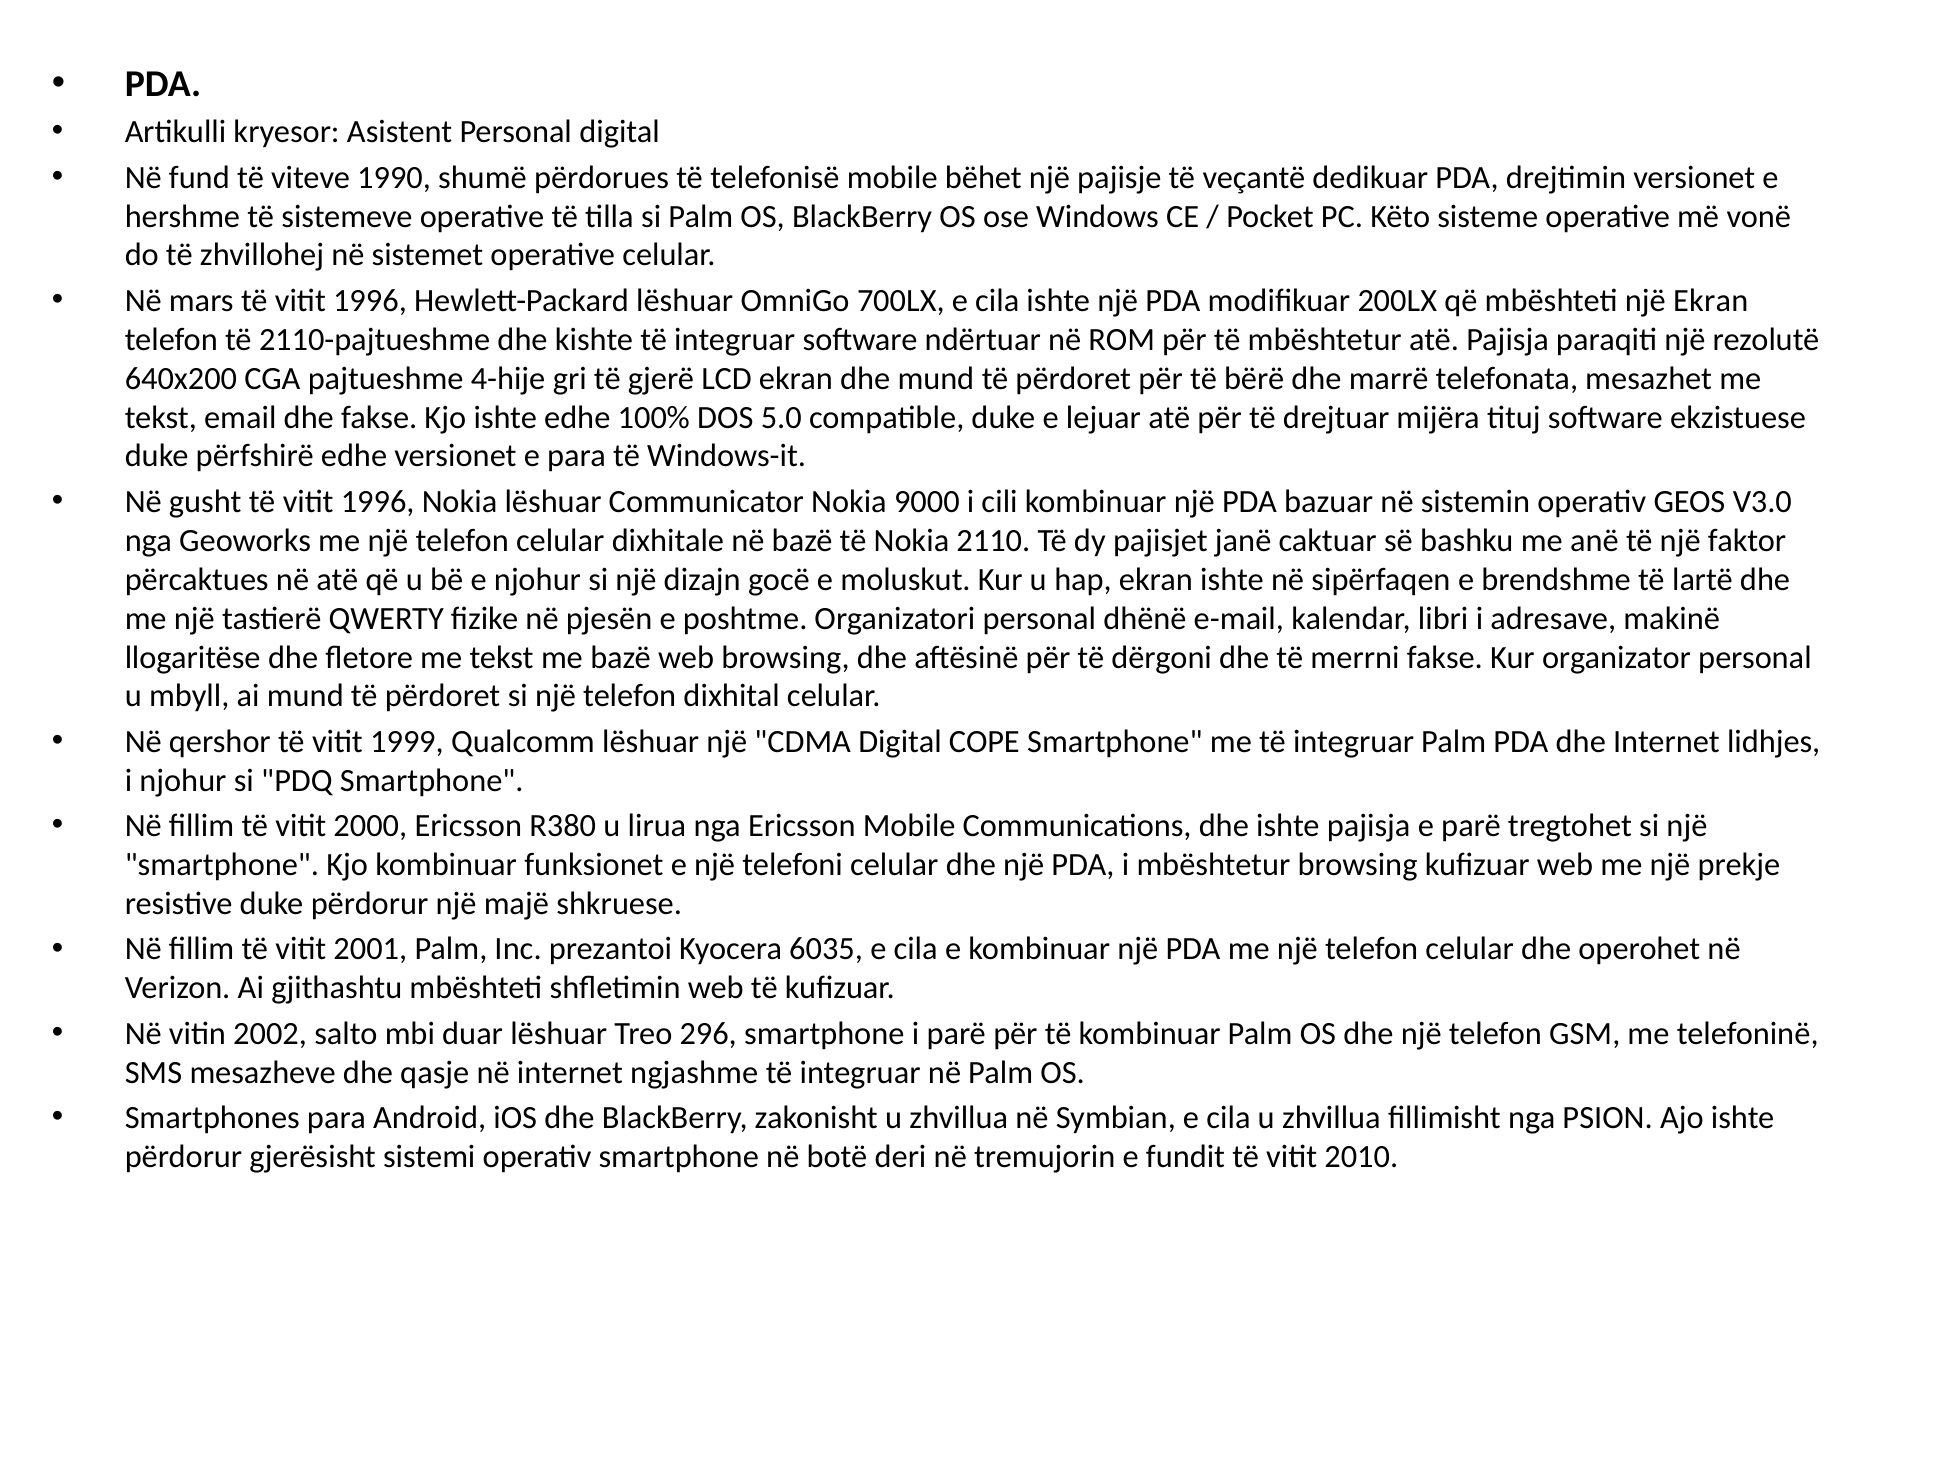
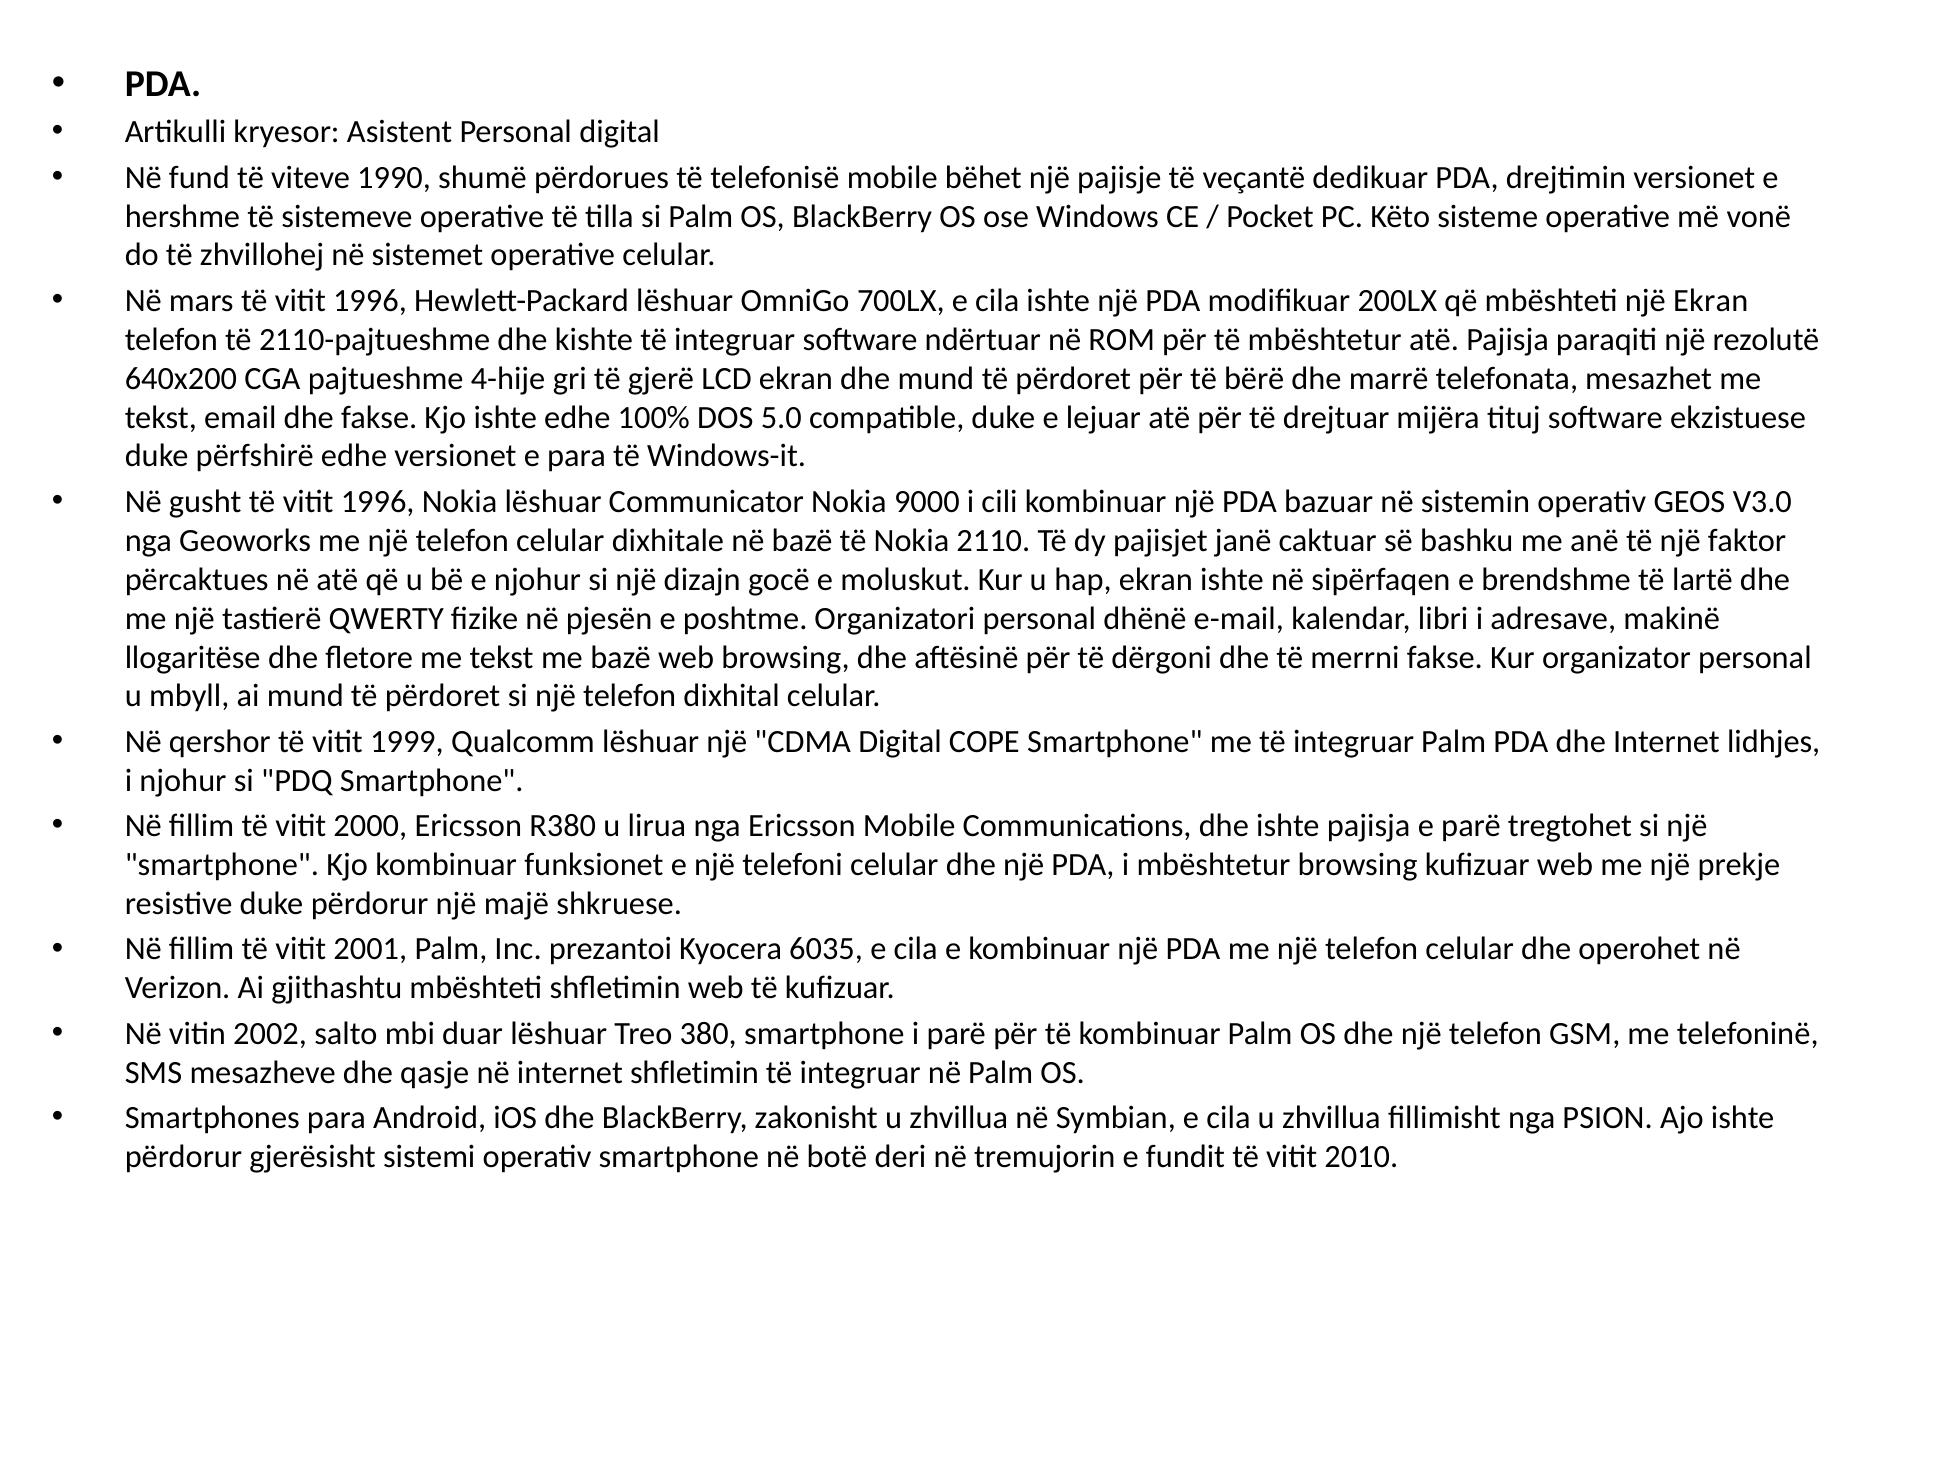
296: 296 -> 380 (708, 1033)
internet ngjashme: ngjashme -> shfletimin (694, 1072)
